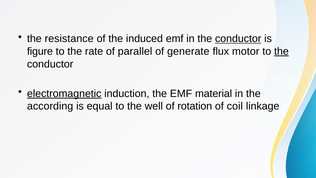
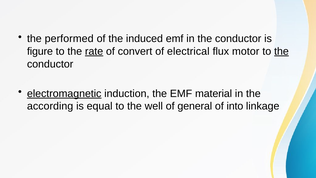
resistance: resistance -> performed (69, 39)
conductor underline: present -> none (238, 39)
rate underline: none -> present (94, 51)
parallel: parallel -> convert (135, 51)
generate: generate -> electrical (188, 51)
rotation: rotation -> general (195, 106)
coil: coil -> into (235, 106)
